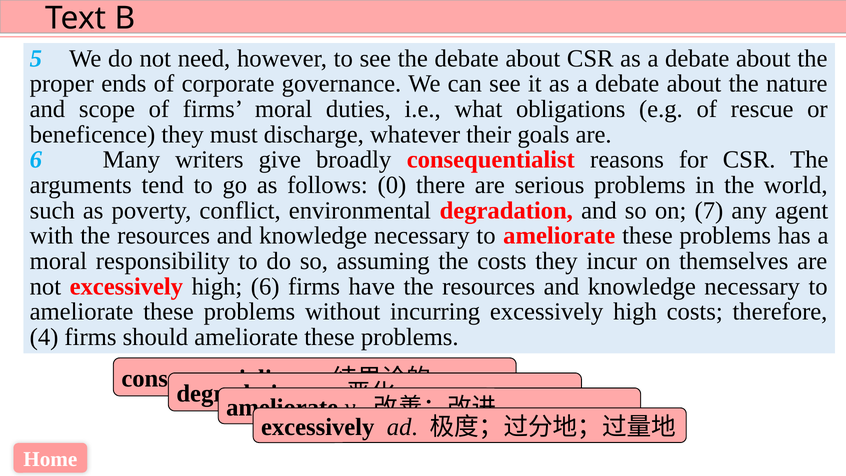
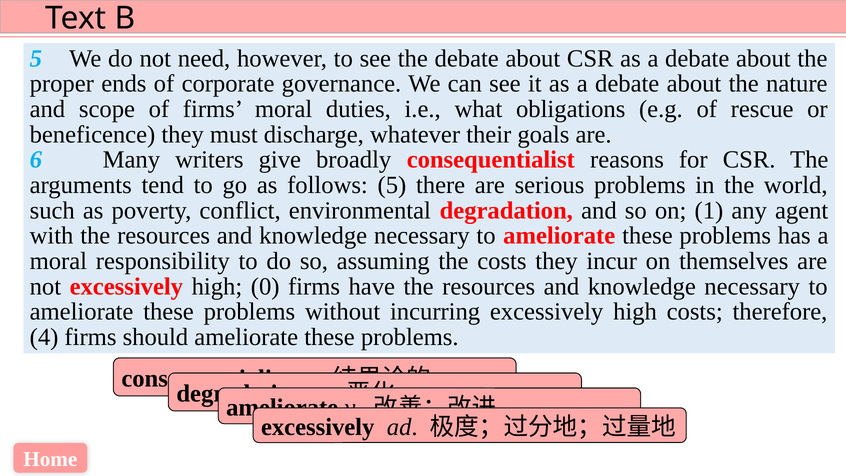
follows 0: 0 -> 5 (392, 185)
7: 7 -> 1 (709, 210)
high 6: 6 -> 0 (265, 286)
